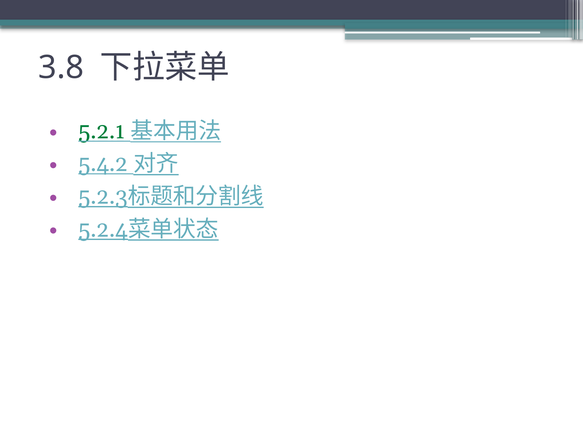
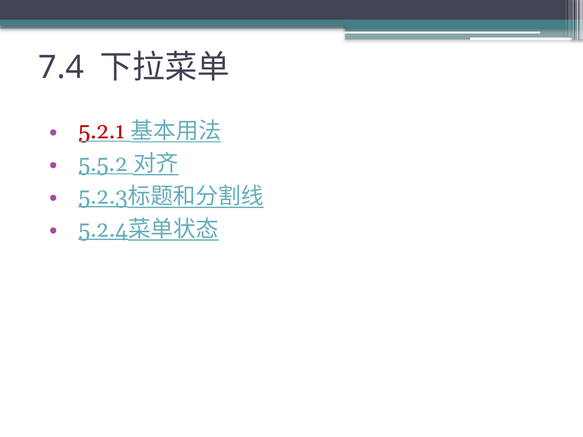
3.8: 3.8 -> 7.4 (61, 67)
5.2.1 colour: green -> red (102, 131)
5.4.2: 5.4.2 -> 5.5.2 (103, 164)
